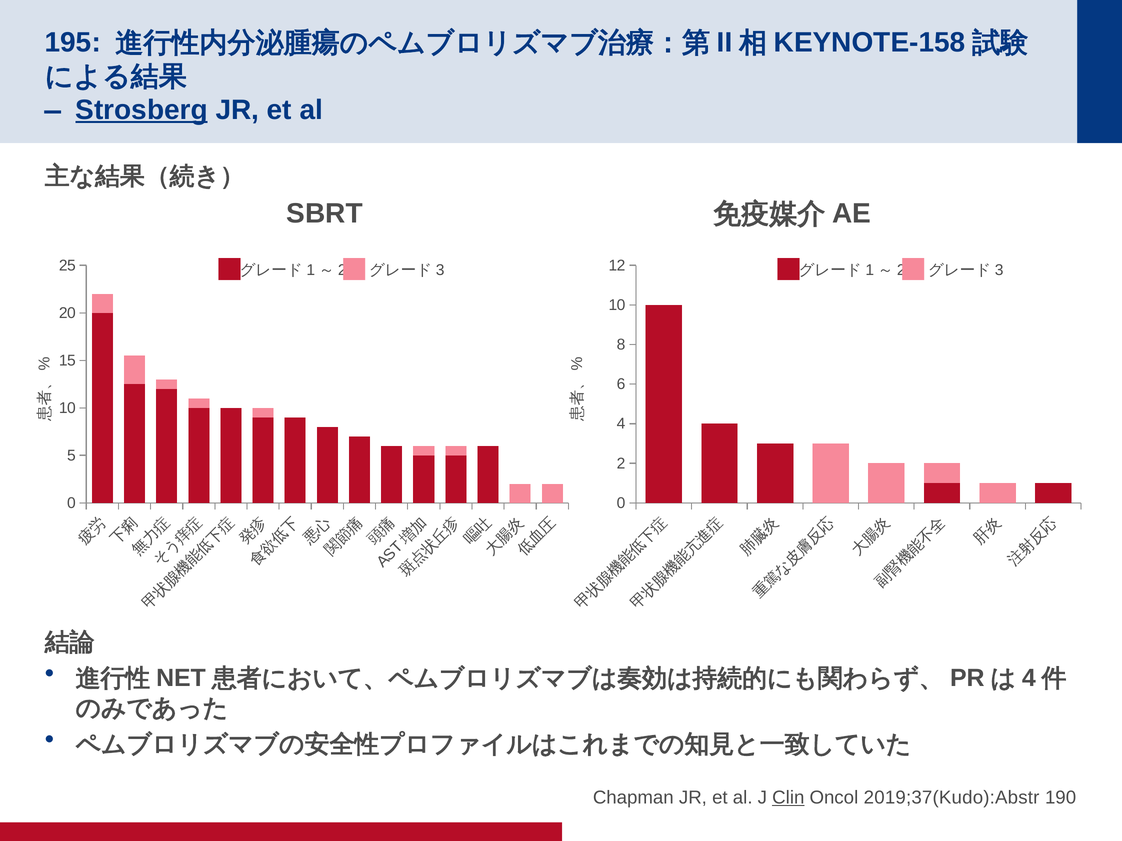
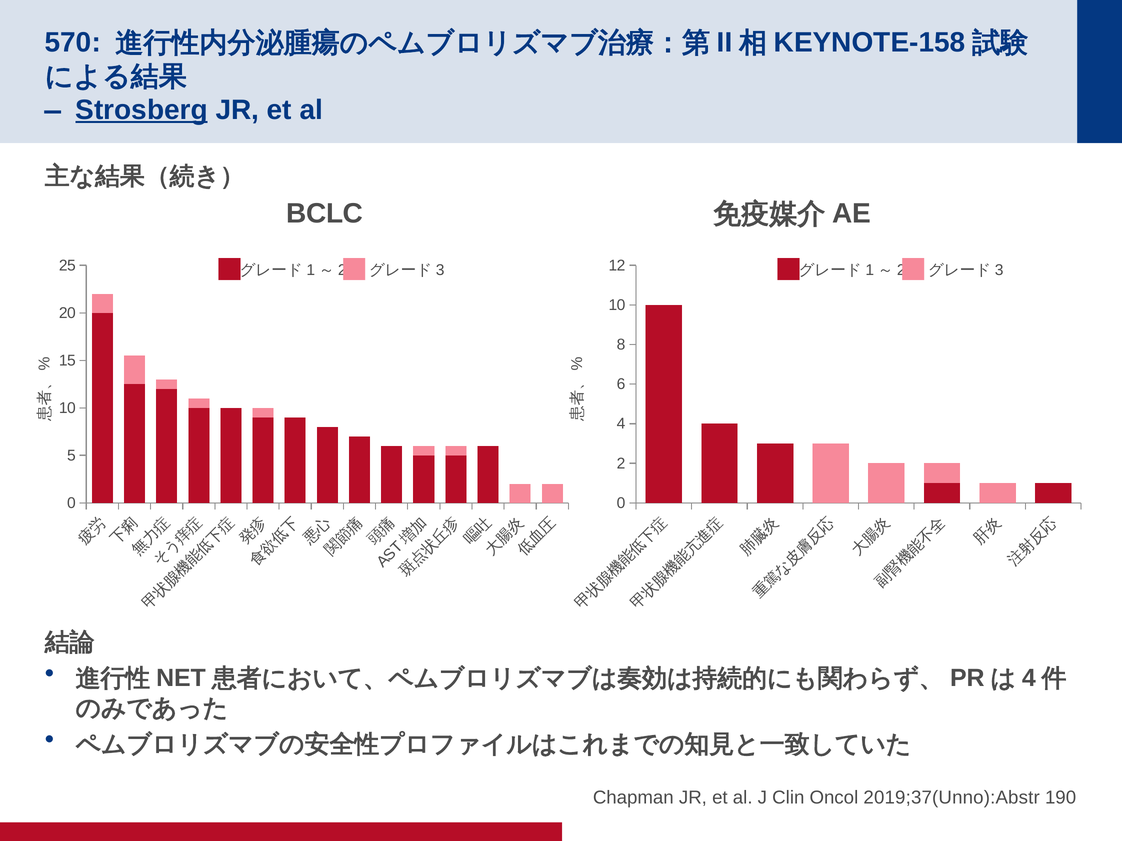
195: 195 -> 570 (73, 43)
SBRT: SBRT -> BCLC (325, 214)
Clin underline: present -> none (788, 798)
2019;37(Kudo):Abstr: 2019;37(Kudo):Abstr -> 2019;37(Unno):Abstr (952, 798)
